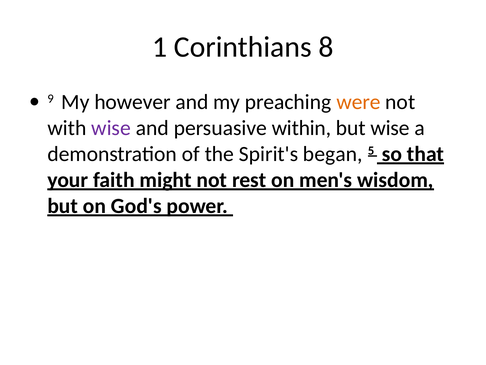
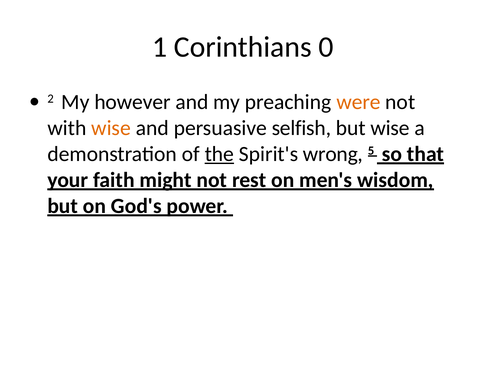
8: 8 -> 0 (326, 47)
9: 9 -> 2 (51, 98)
wise colour: purple -> orange (111, 128)
within: within -> selfish (301, 128)
the underline: none -> present (219, 154)
began: began -> wrong (333, 154)
